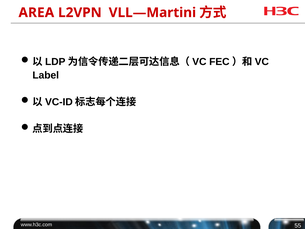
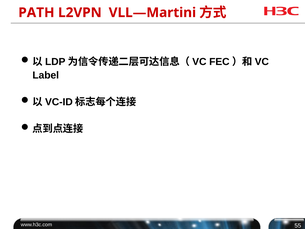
AREA: AREA -> PATH (36, 13)
